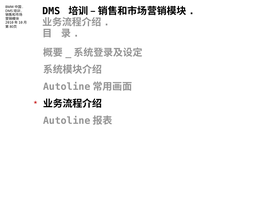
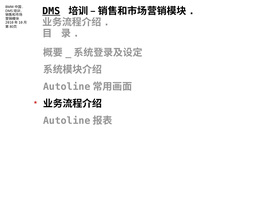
DMS underline: none -> present (51, 11)
